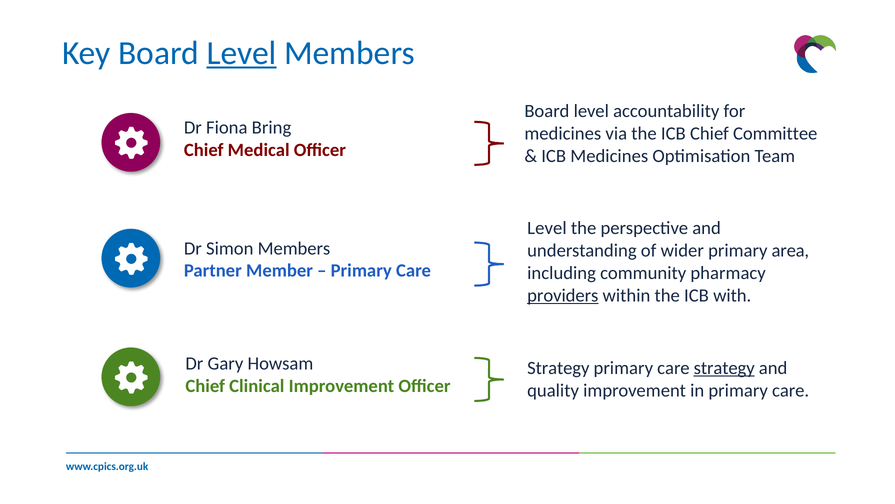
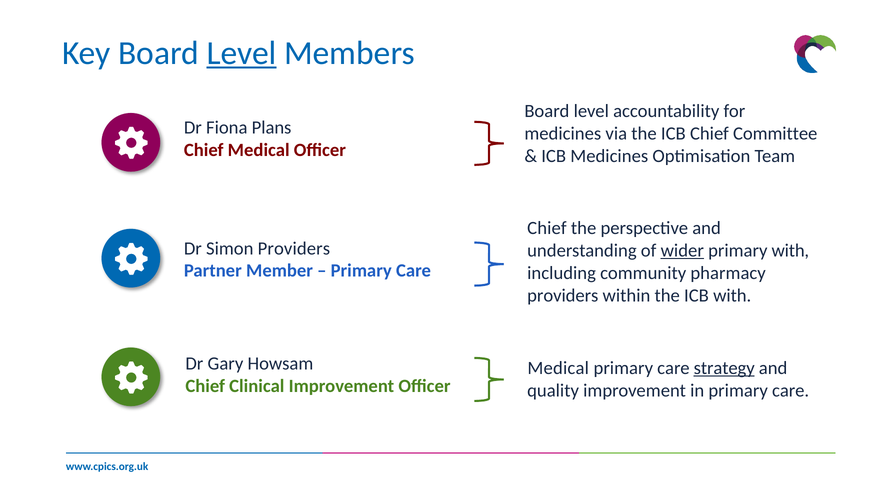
Bring: Bring -> Plans (272, 128)
Level: Level -> Chief (547, 228)
Simon Members: Members -> Providers (294, 248)
wider underline: none -> present (682, 250)
primary area: area -> with (790, 250)
providers underline: present -> none (563, 295)
Strategy: Strategy -> Medical (558, 368)
